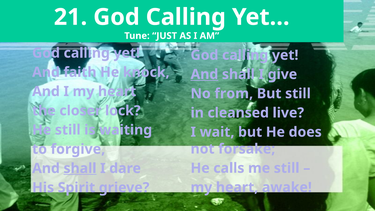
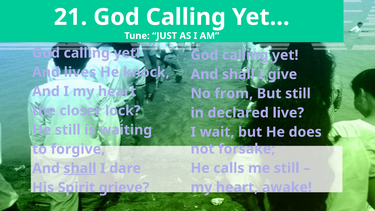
faith: faith -> lives (80, 72)
And underline: present -> none (204, 74)
cleansed: cleansed -> declared (238, 113)
